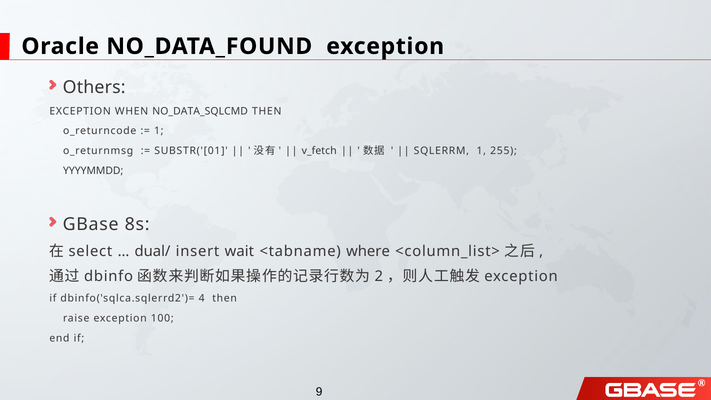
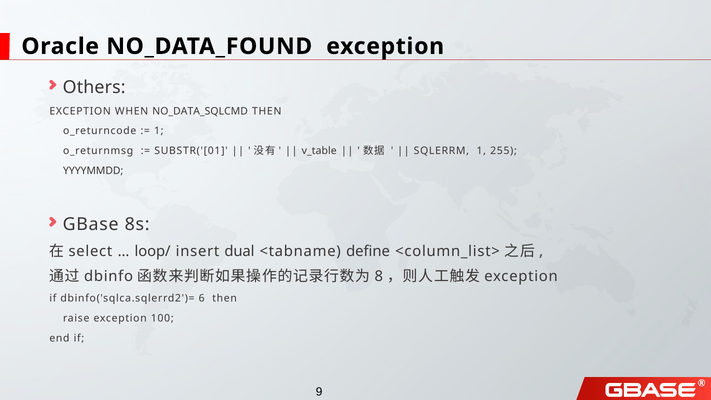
v_fetch: v_fetch -> v_table (319, 151)
dual/: dual/ -> loop/ (153, 251)
wait: wait -> dual (239, 251)
where: where -> define (368, 251)
2: 2 -> 8 (379, 276)
4: 4 -> 6 (202, 298)
